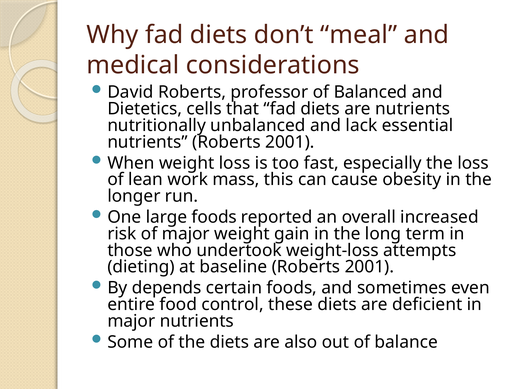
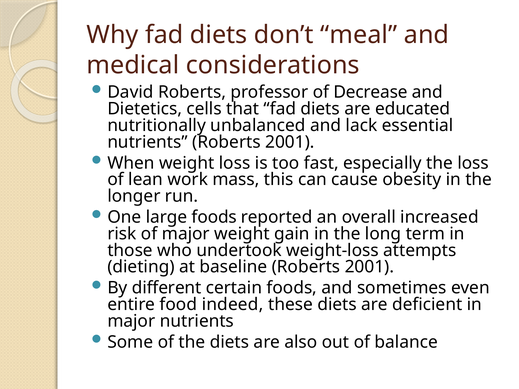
Balanced: Balanced -> Decrease (371, 92)
are nutrients: nutrients -> educated (413, 109)
depends: depends -> different (167, 288)
control: control -> indeed (233, 305)
